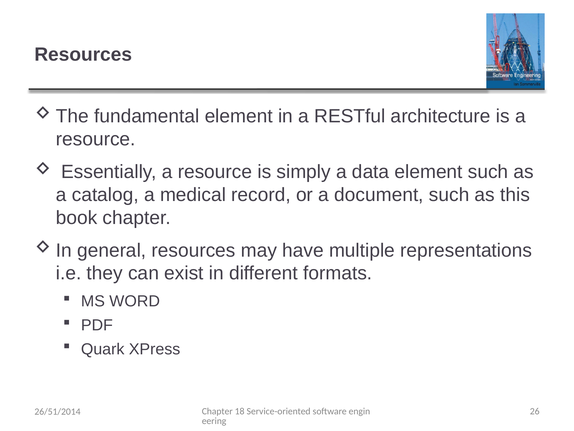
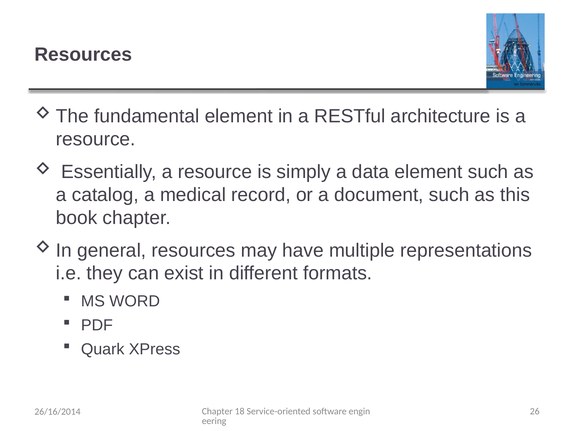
26/51/2014: 26/51/2014 -> 26/16/2014 (57, 411)
